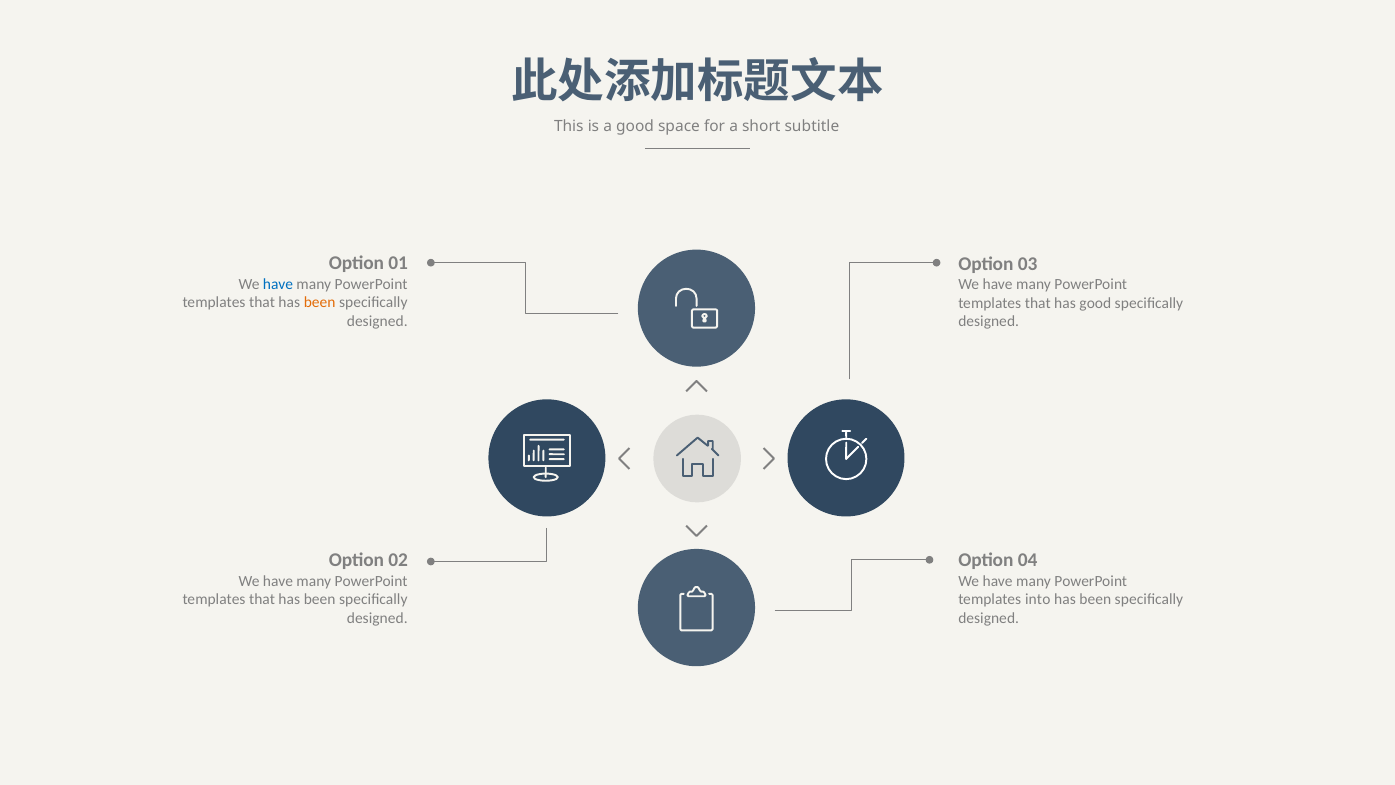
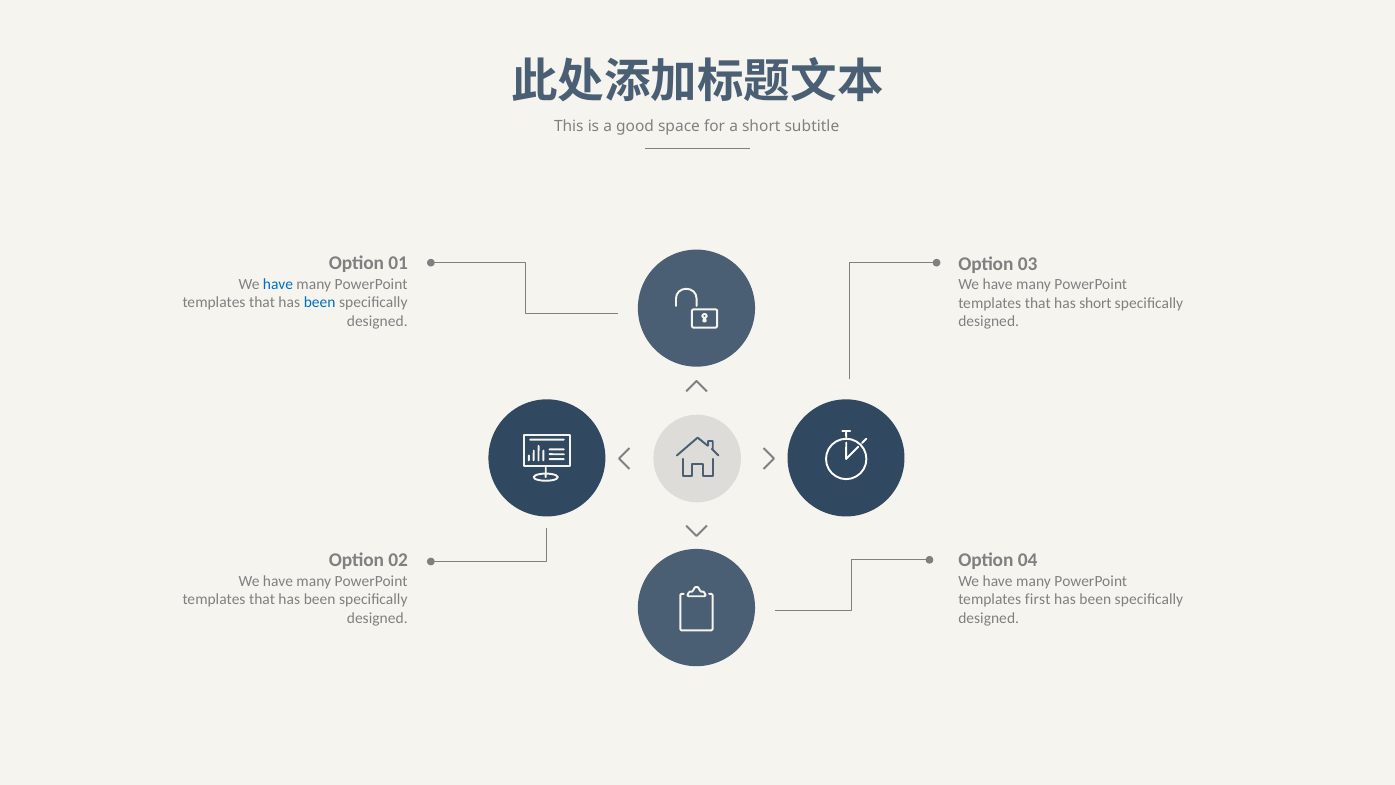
been colour: orange -> blue (320, 303)
has good: good -> short (1095, 303)
into: into -> first (1038, 599)
